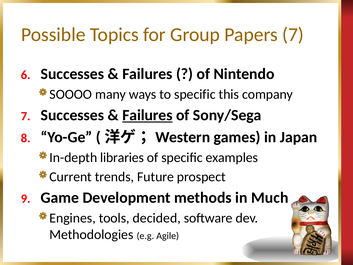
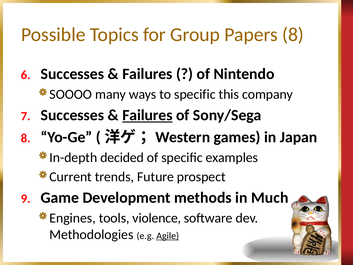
Papers 7: 7 -> 8 (293, 35)
libraries: libraries -> decided (122, 157)
decided: decided -> violence (157, 218)
Agile underline: none -> present (168, 236)
